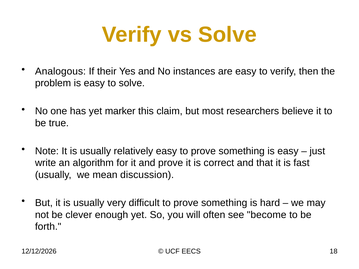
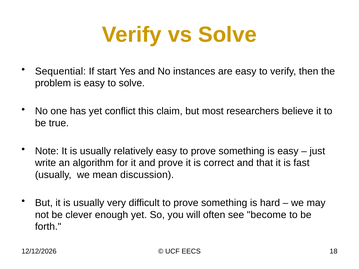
Analogous: Analogous -> Sequential (60, 71)
their: their -> start (107, 71)
marker: marker -> conflict (120, 111)
